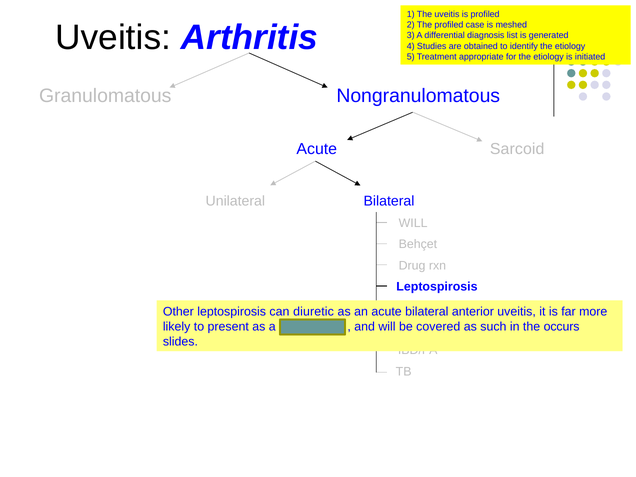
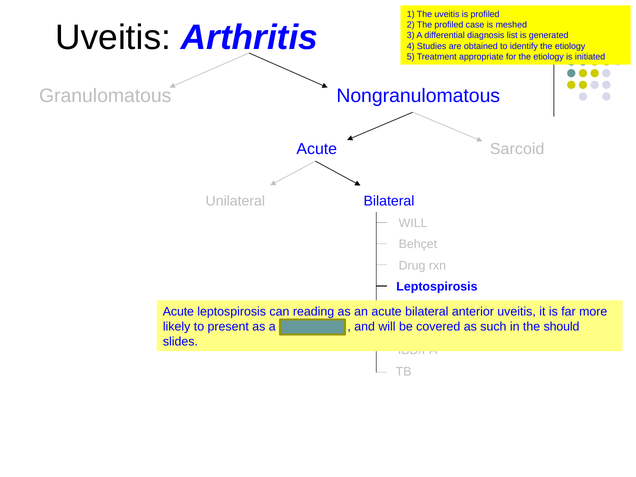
Other: Other -> Acute (178, 312)
diuretic: diuretic -> reading (314, 312)
occurs: occurs -> should (562, 327)
